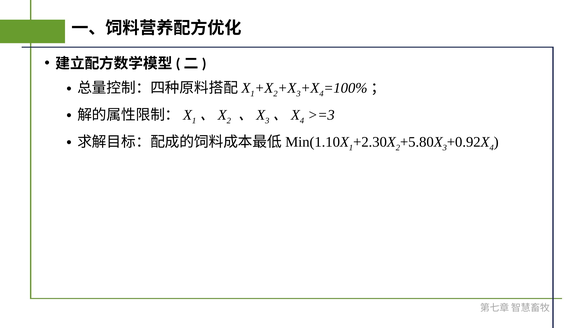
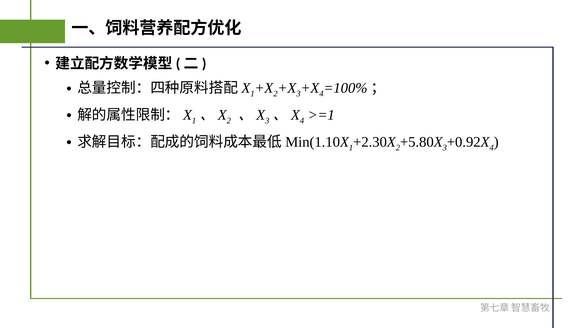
>=3: >=3 -> >=1 (321, 115)
